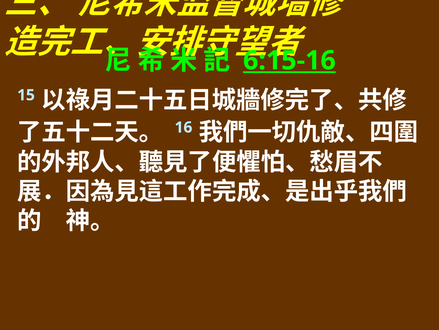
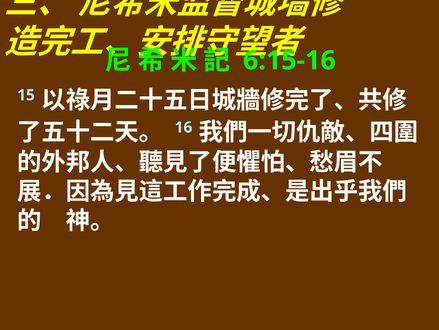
6:15-16 underline: present -> none (289, 60)
